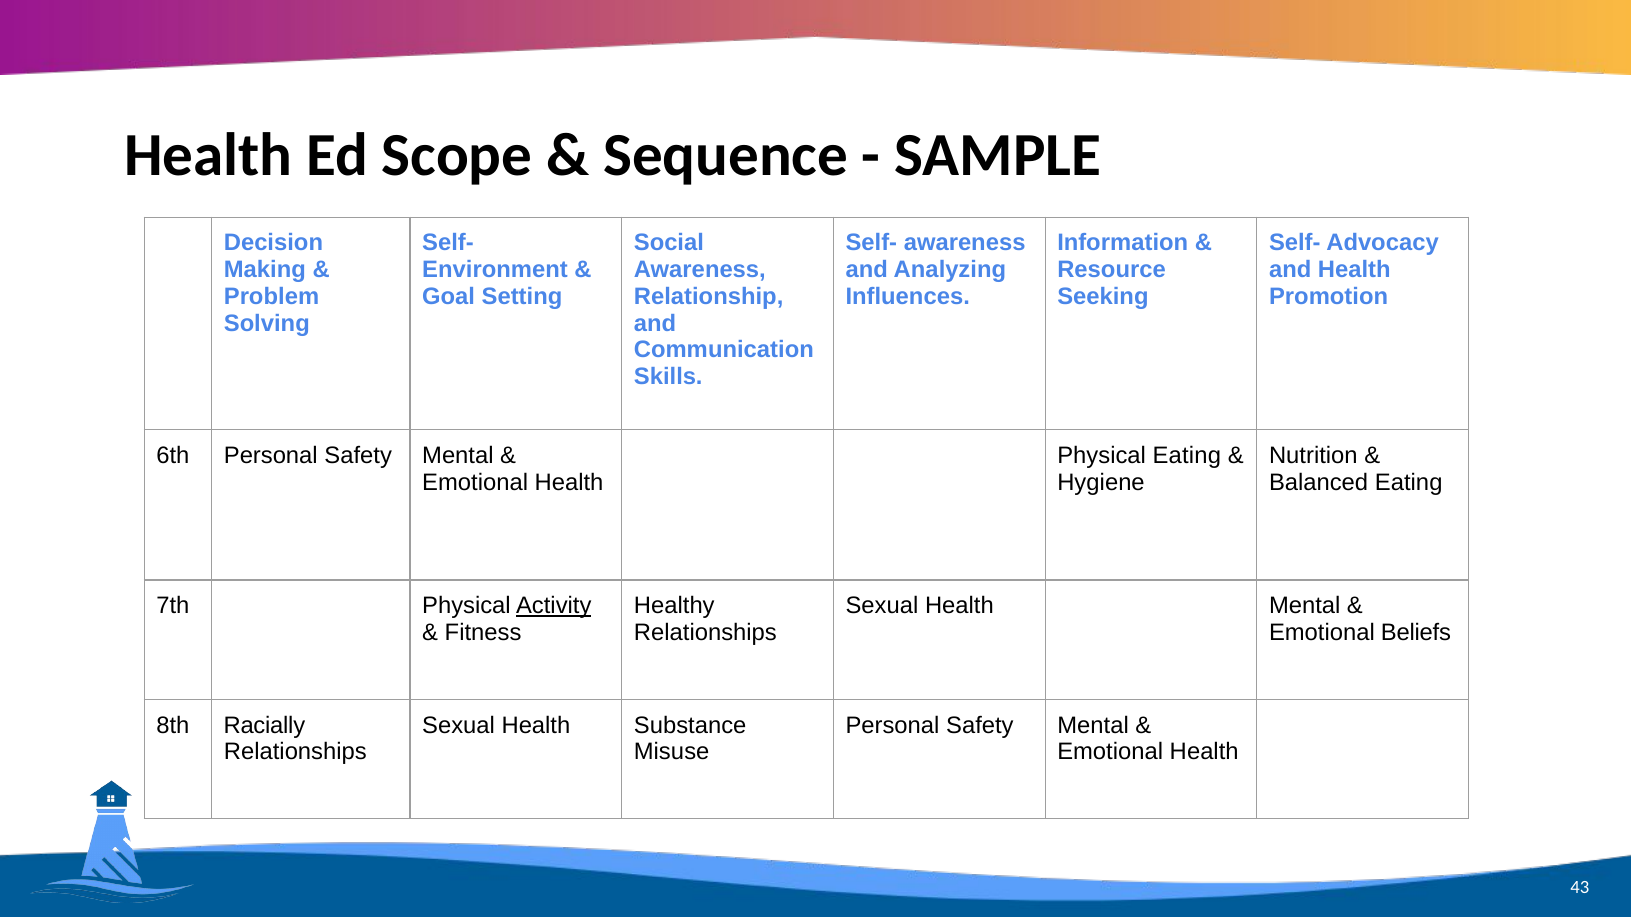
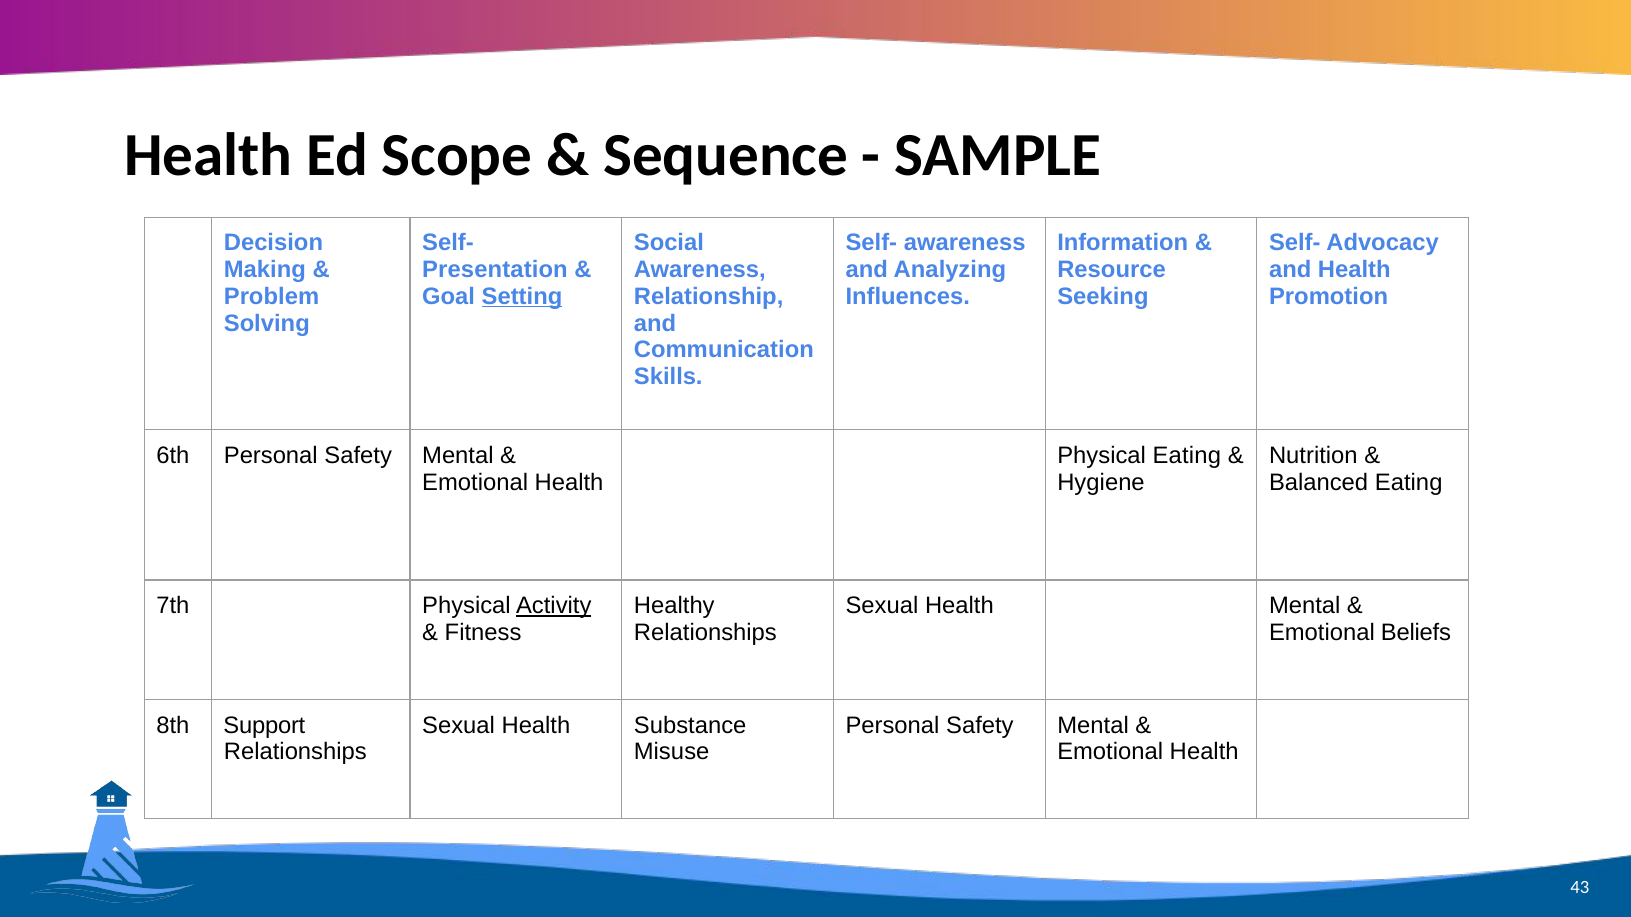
Environment: Environment -> Presentation (495, 270)
Setting underline: none -> present (522, 297)
Racially: Racially -> Support (264, 726)
